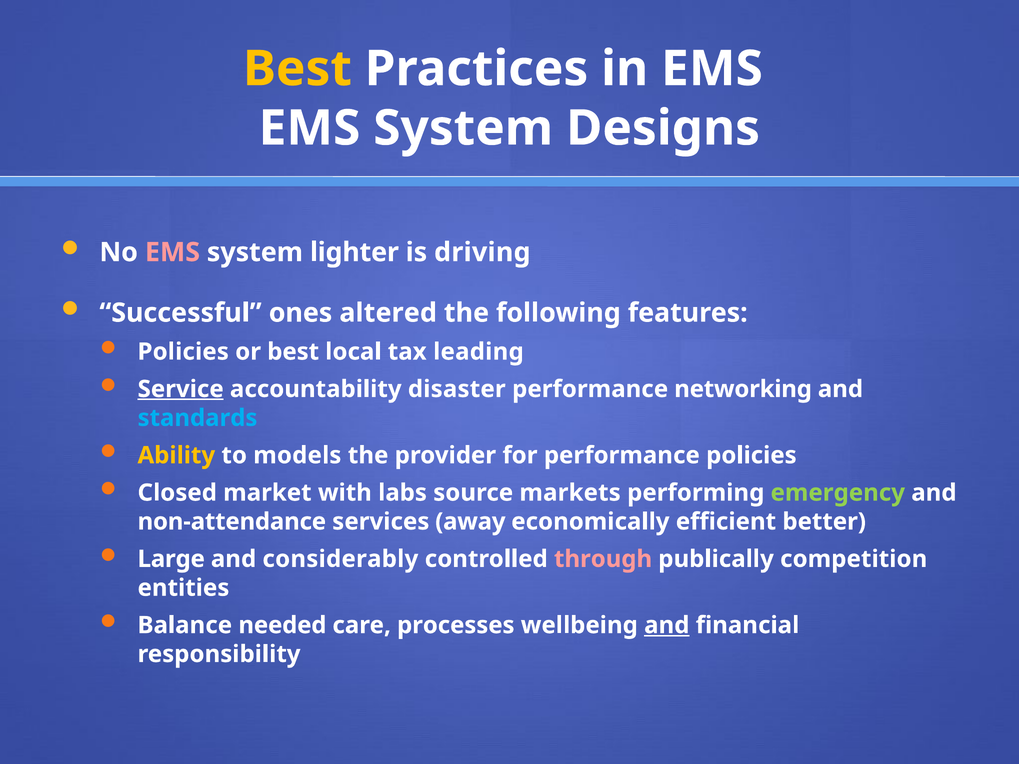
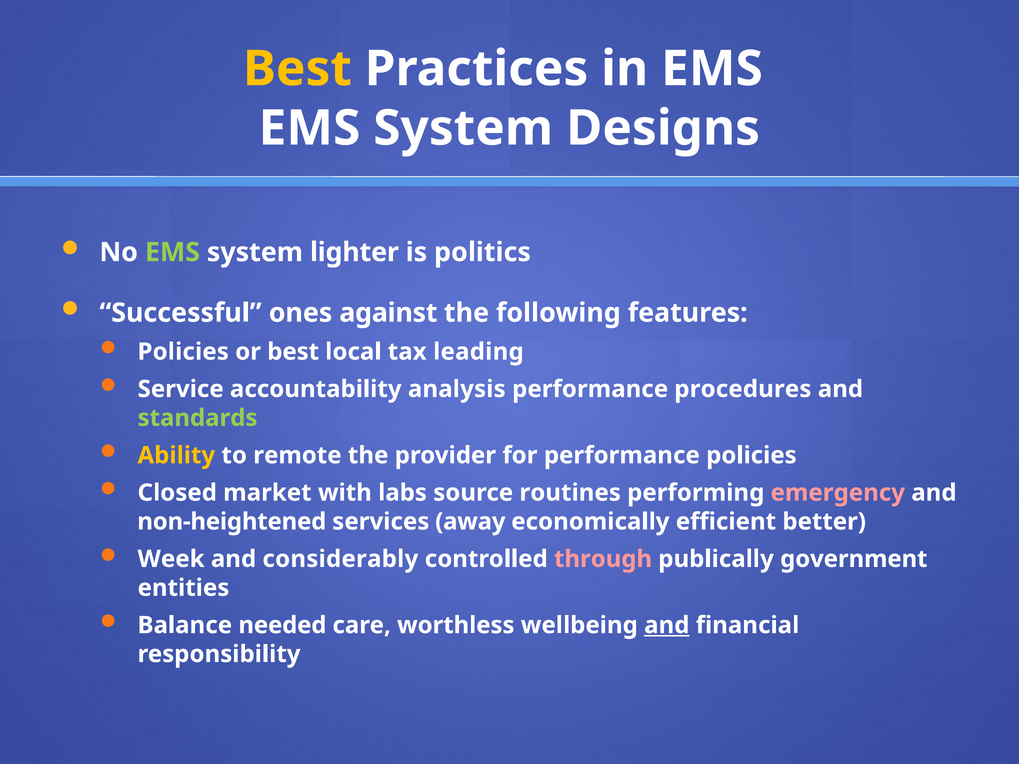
EMS colour: pink -> light green (172, 252)
driving: driving -> politics (482, 252)
altered: altered -> against (388, 313)
Service underline: present -> none (181, 389)
disaster: disaster -> analysis (457, 389)
networking: networking -> procedures (743, 389)
standards colour: light blue -> light green (198, 418)
models: models -> remote (297, 456)
markets: markets -> routines (570, 493)
emergency colour: light green -> pink (838, 493)
non-attendance: non-attendance -> non-heightened (232, 522)
Large: Large -> Week (171, 559)
competition: competition -> government (854, 559)
processes: processes -> worthless (456, 625)
